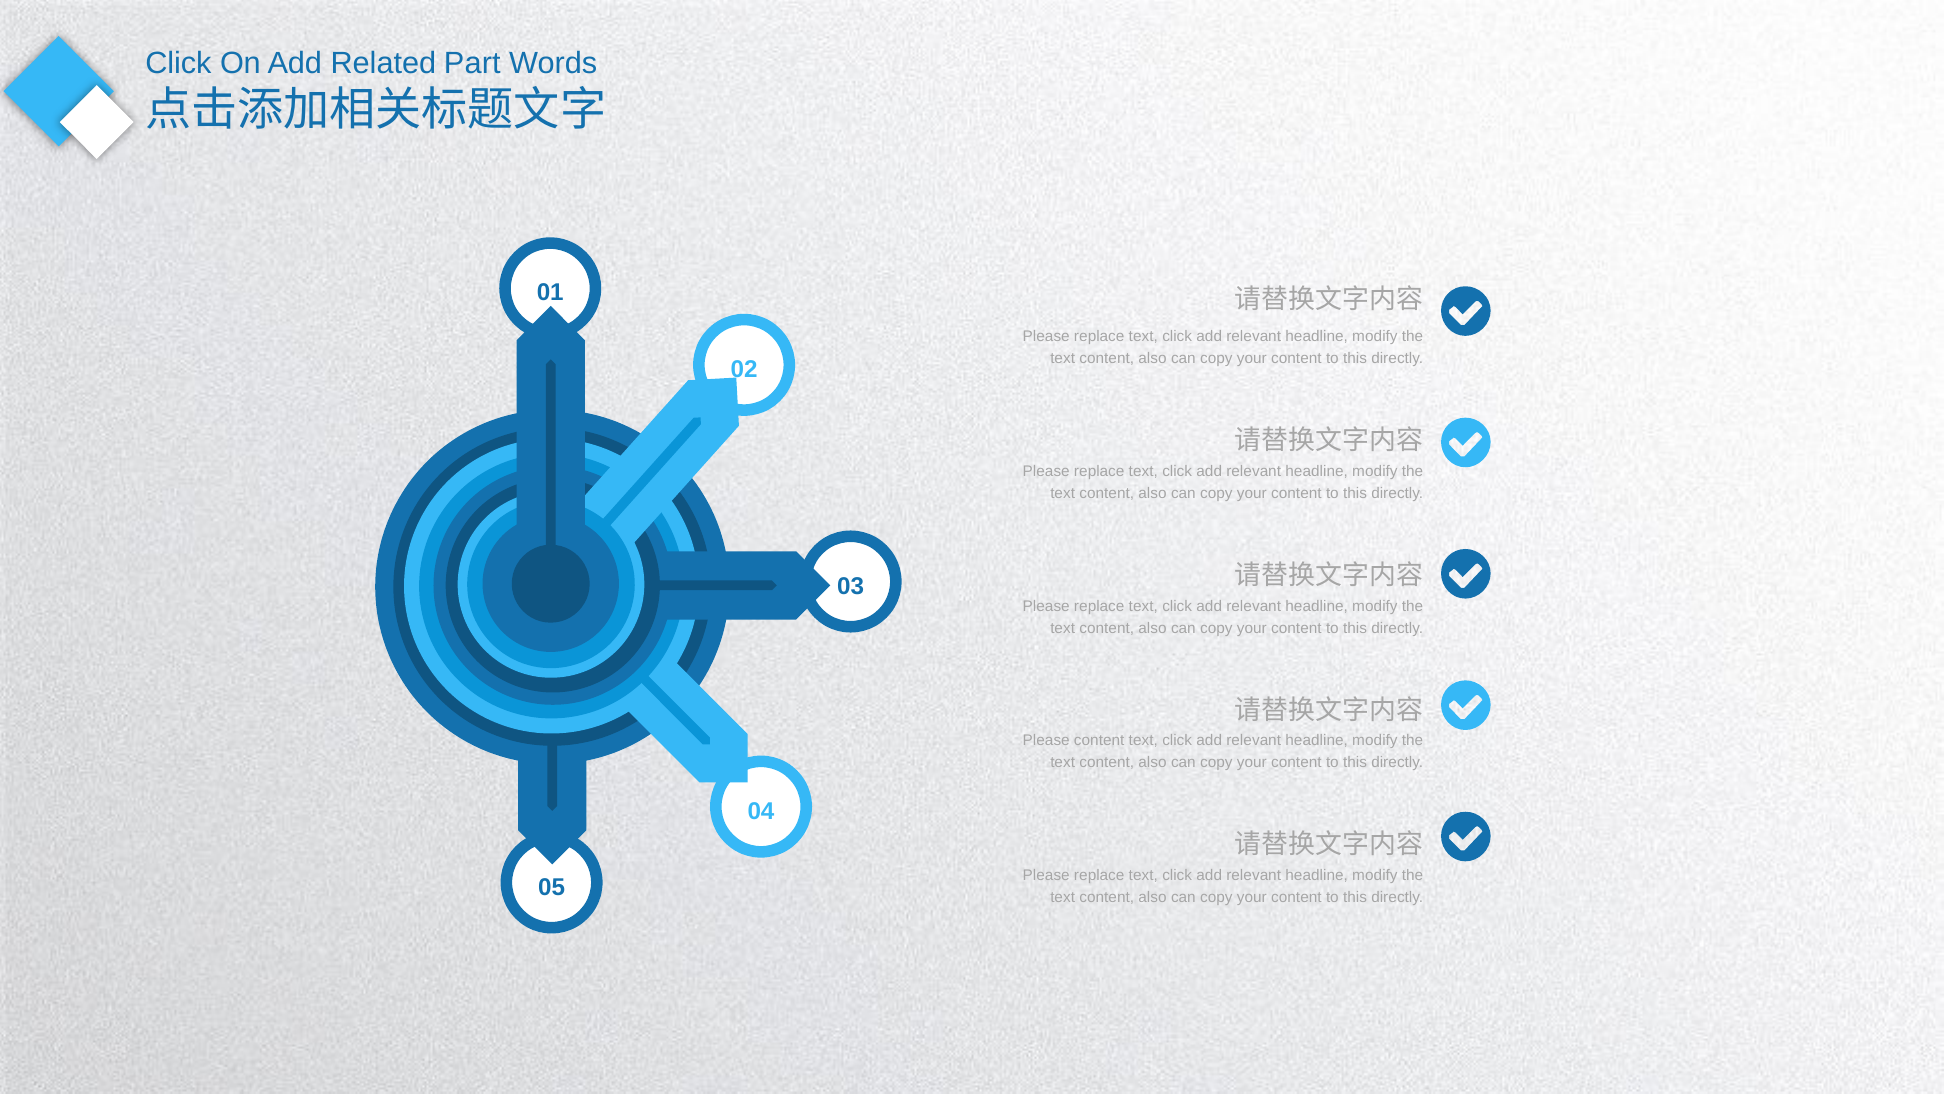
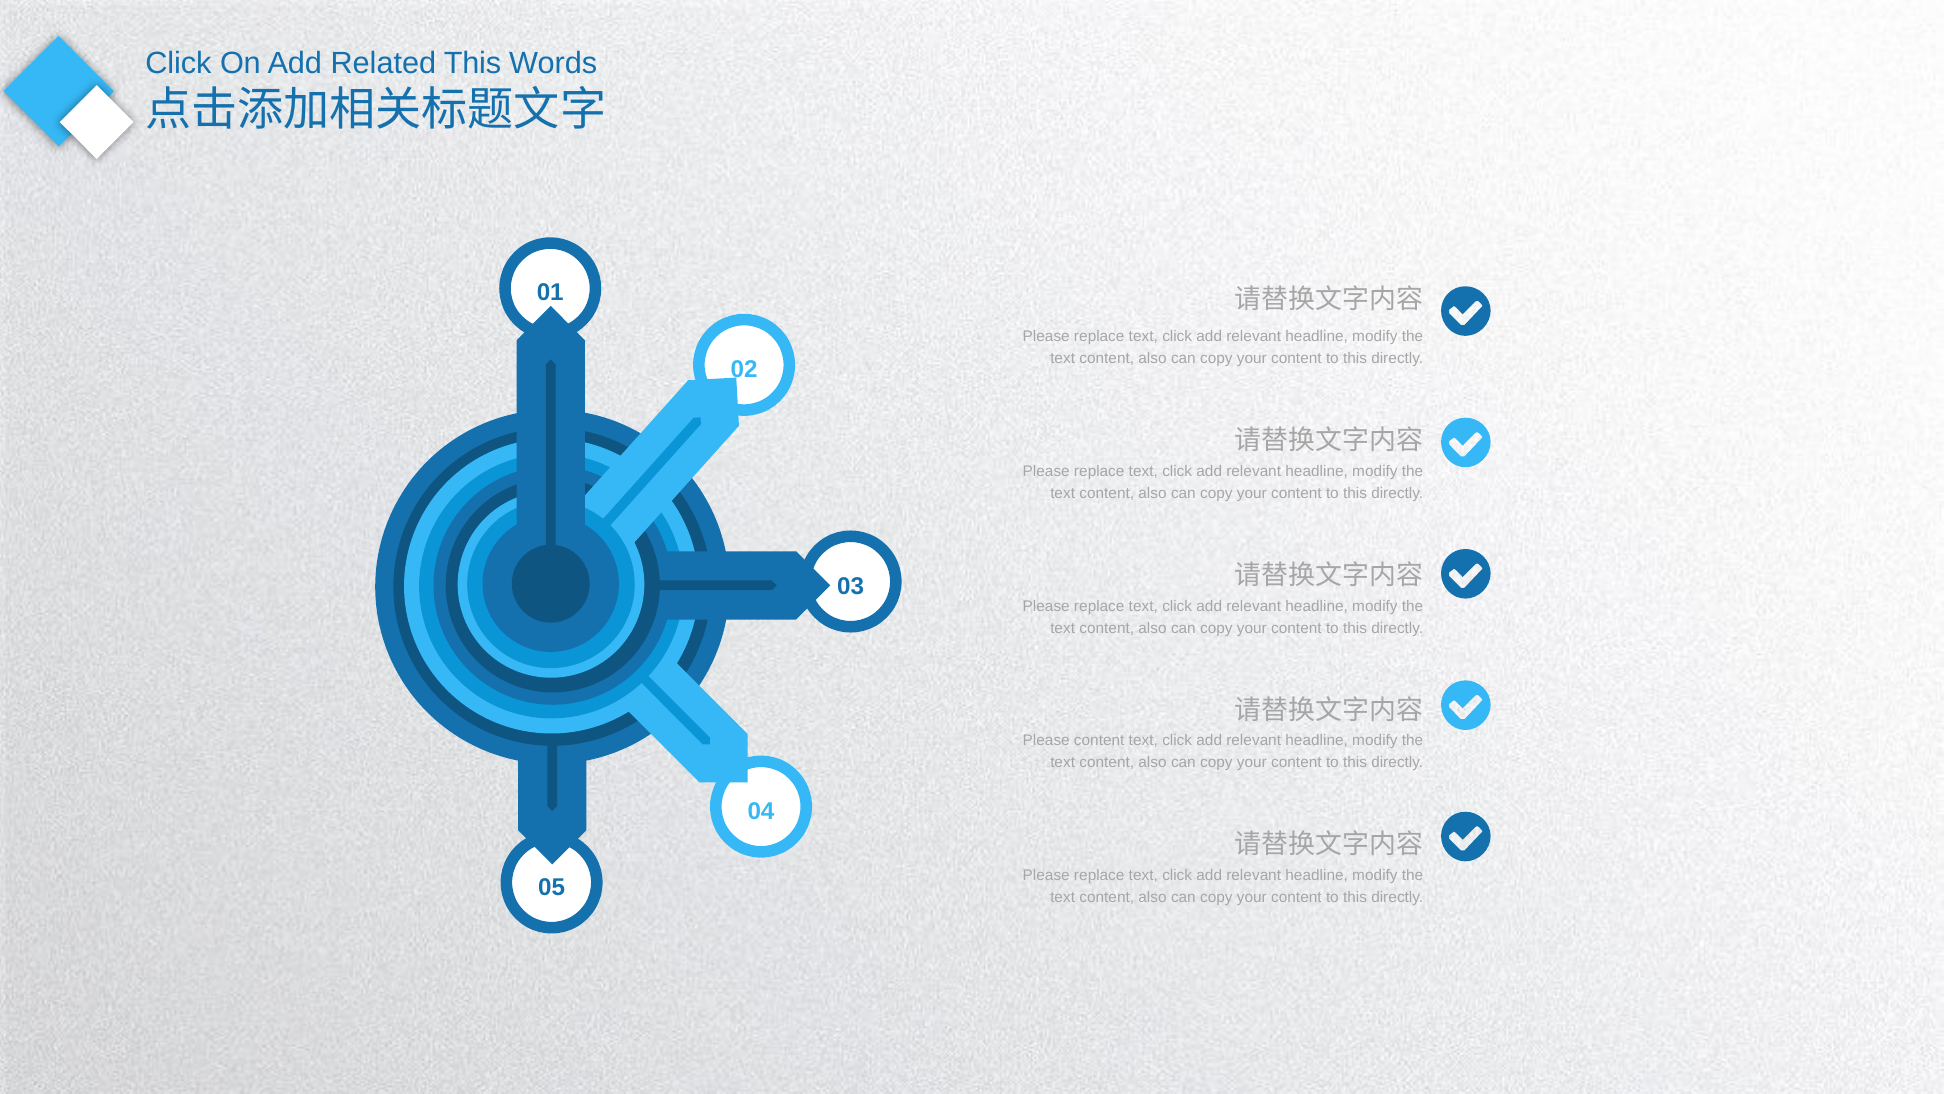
Related Part: Part -> This (473, 63)
